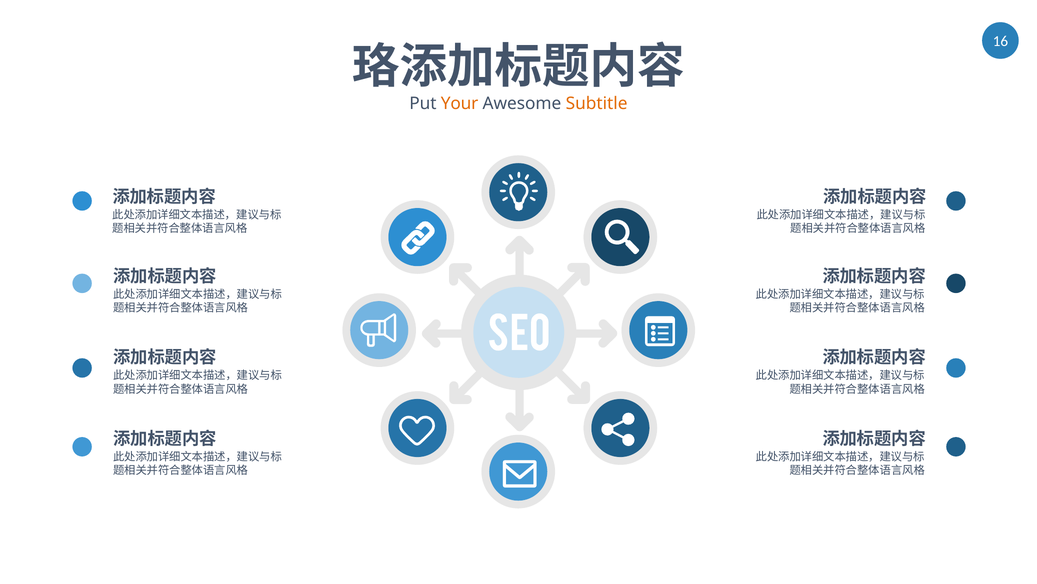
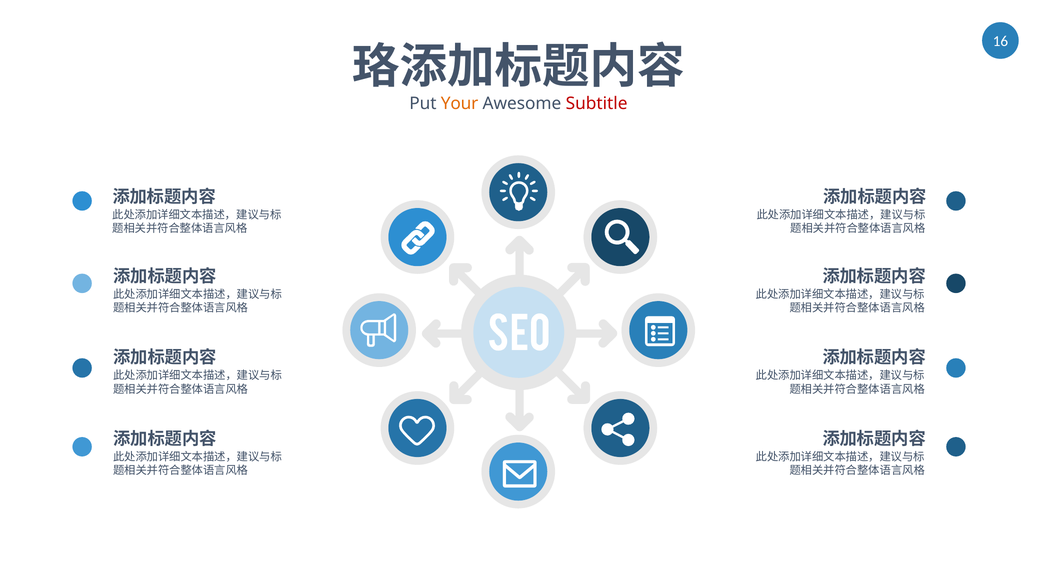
Subtitle colour: orange -> red (597, 103)
